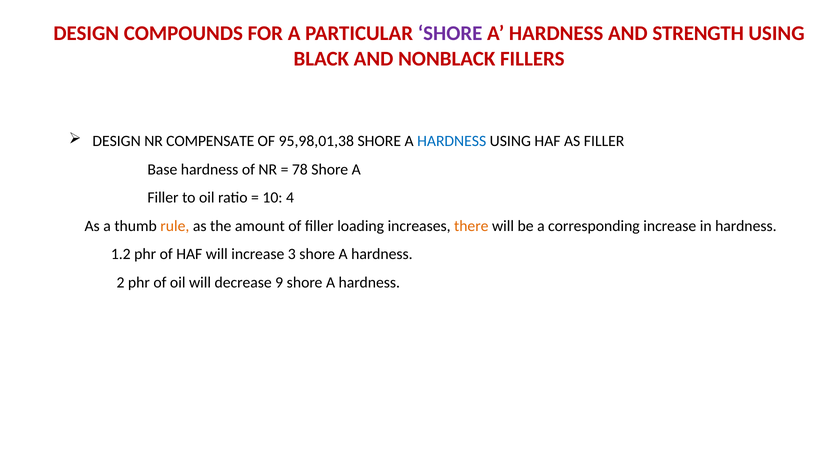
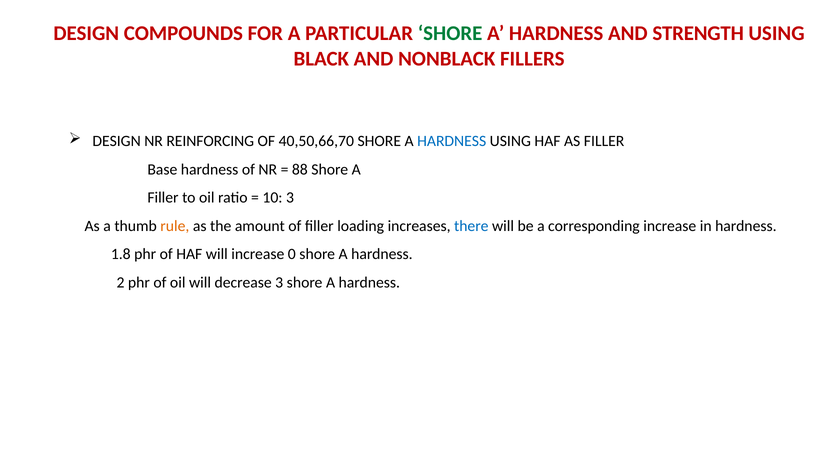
SHORE colour: purple -> green (450, 34)
COMPENSATE: COMPENSATE -> REINFORCING (210, 141)
95,98,01,38: 95,98,01,38 -> 40,50,66,70 (316, 141)
78: 78 -> 88 (300, 169)
10 4: 4 -> 3 (290, 198)
there colour: orange -> blue (471, 226)
1.2: 1.2 -> 1.8 (121, 254)
3: 3 -> 0 (292, 254)
decrease 9: 9 -> 3 (279, 282)
